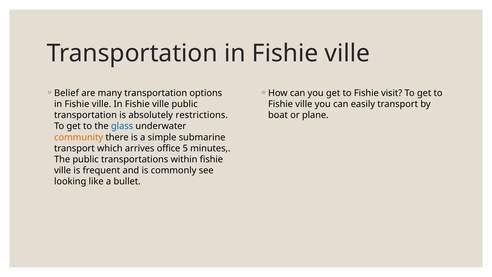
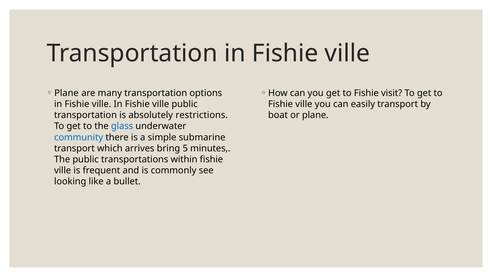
Belief: Belief -> Plane (66, 93)
community colour: orange -> blue (79, 137)
office: office -> bring (168, 148)
